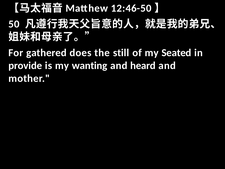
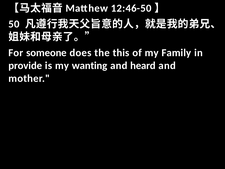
gathered: gathered -> someone (46, 53)
still: still -> this (121, 53)
Seated: Seated -> Family (176, 53)
